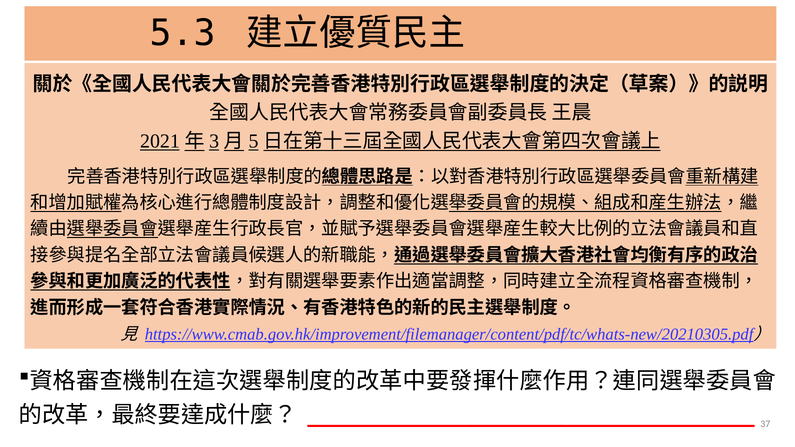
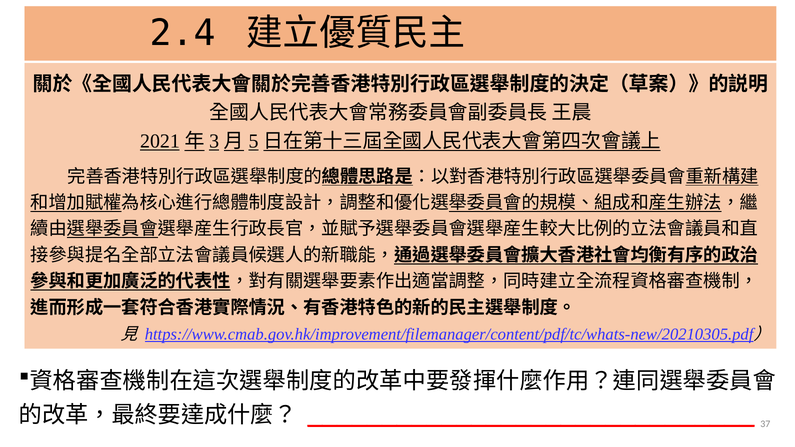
5.3: 5.3 -> 2.4 (183, 33)
